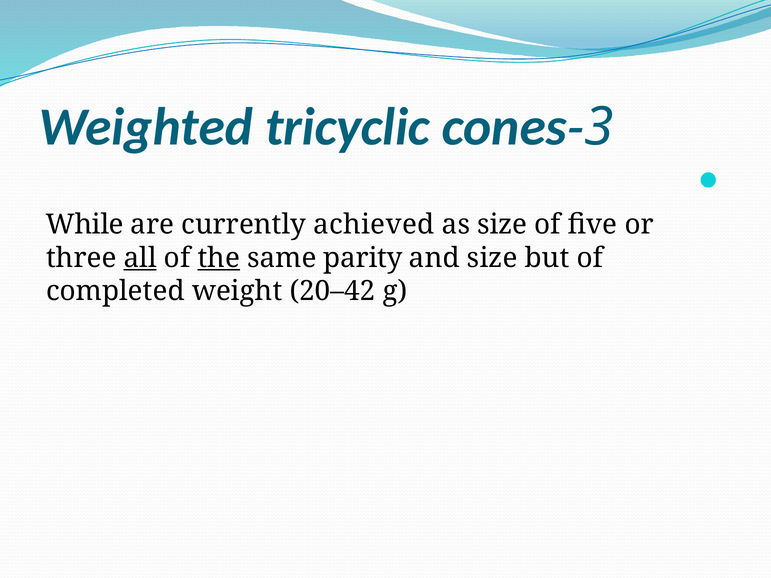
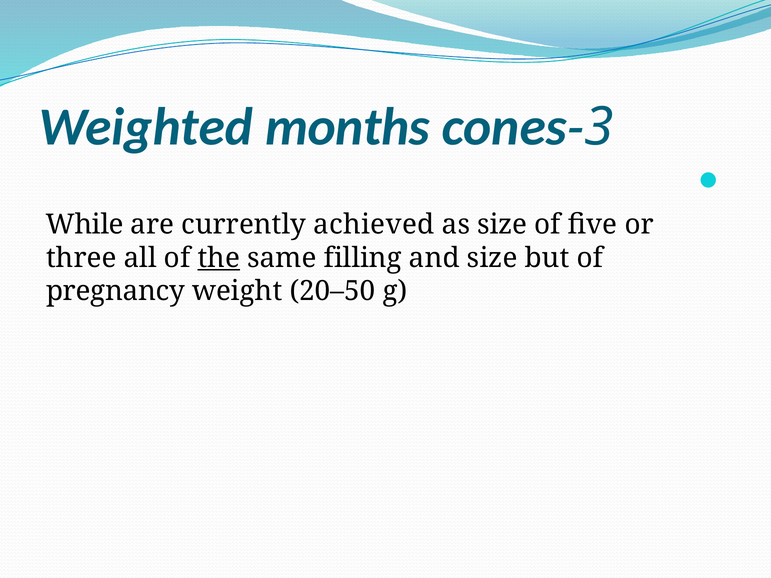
tricyclic: tricyclic -> months (348, 127)
all underline: present -> none (140, 258)
parity: parity -> filling (363, 258)
completed: completed -> pregnancy (116, 291)
20–42: 20–42 -> 20–50 (332, 291)
